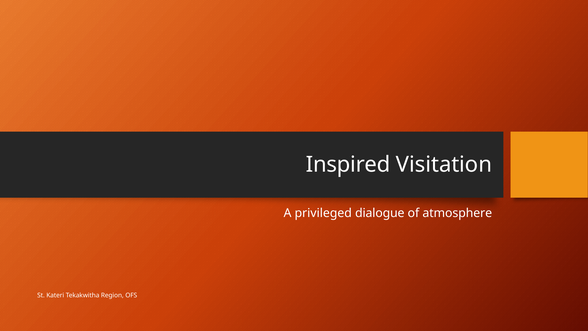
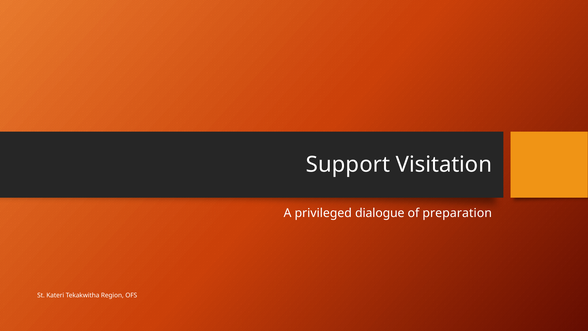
Inspired: Inspired -> Support (348, 165)
atmosphere: atmosphere -> preparation (457, 213)
